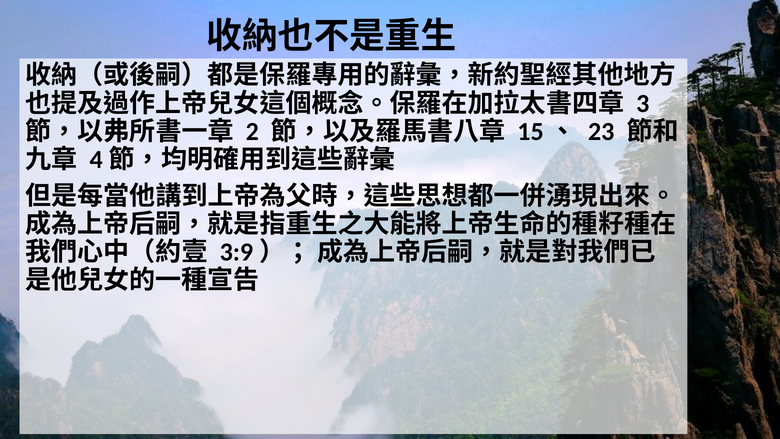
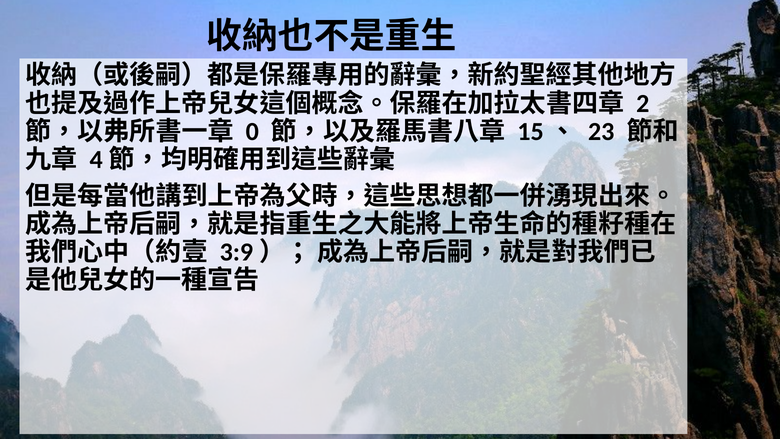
3: 3 -> 2 (643, 103)
2: 2 -> 0 (252, 132)
